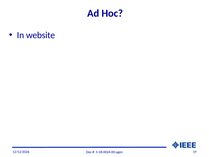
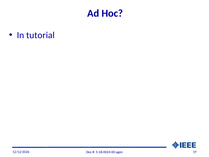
website: website -> tutorial (40, 35)
